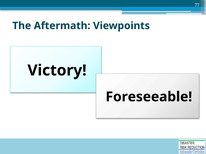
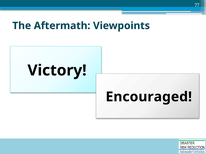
Foreseeable: Foreseeable -> Encouraged (149, 97)
